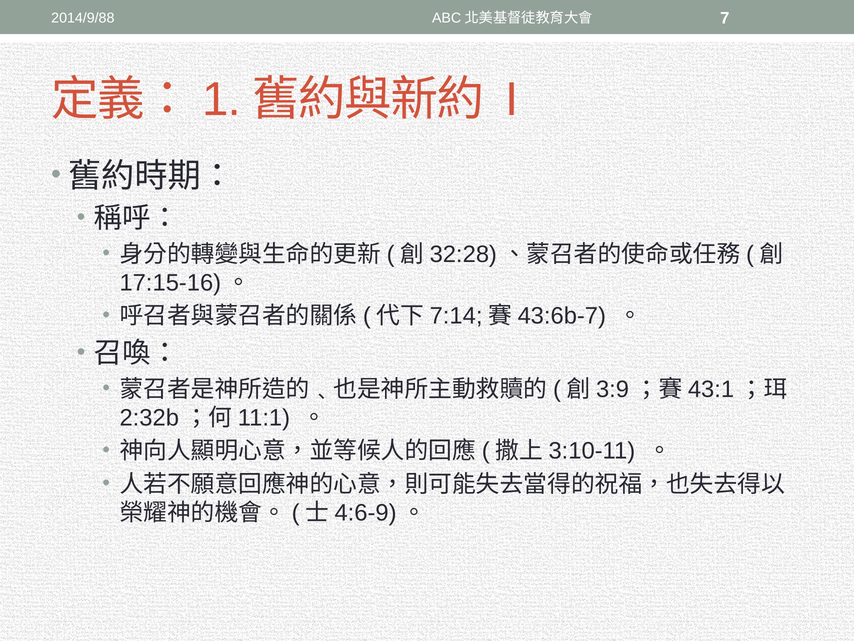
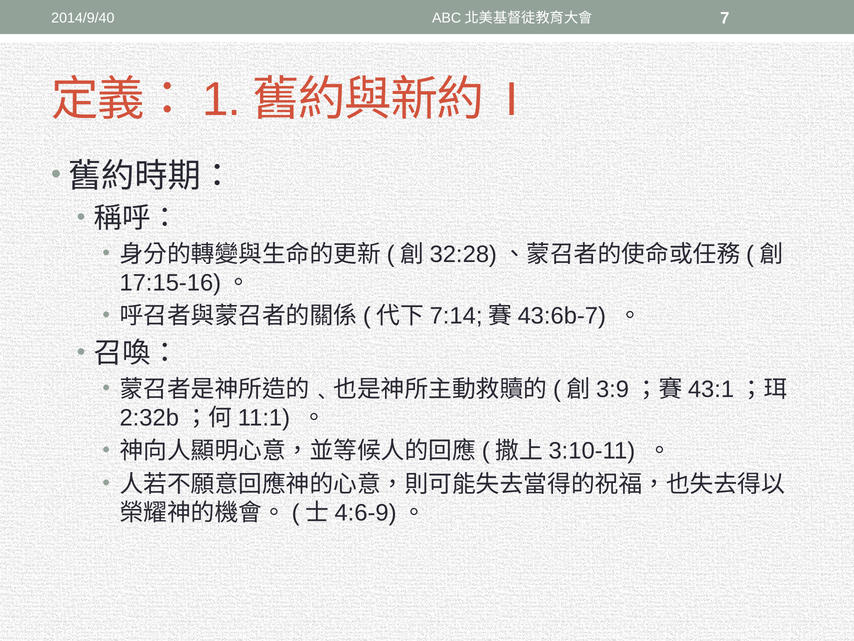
2014/9/88: 2014/9/88 -> 2014/9/40 (83, 18)
